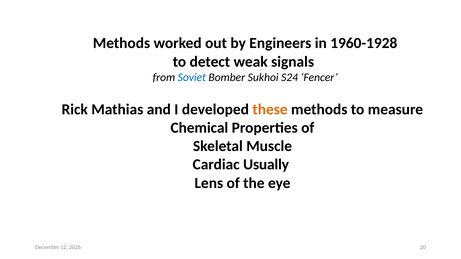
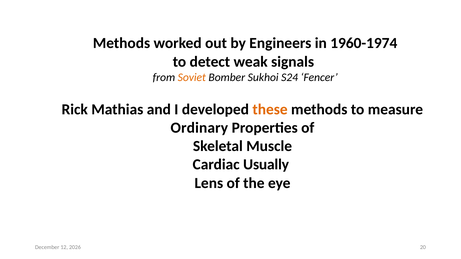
1960-1928: 1960-1928 -> 1960-1974 (364, 43)
Soviet colour: blue -> orange (192, 78)
Chemical: Chemical -> Ordinary (199, 128)
